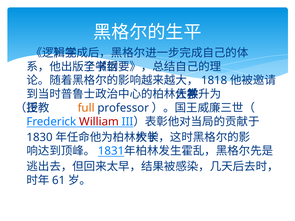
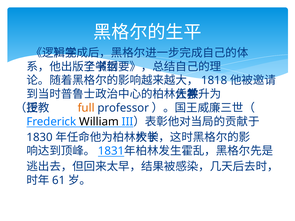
William colour: red -> black (99, 122)
